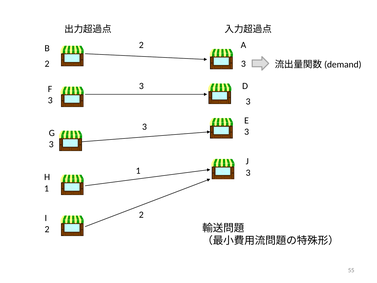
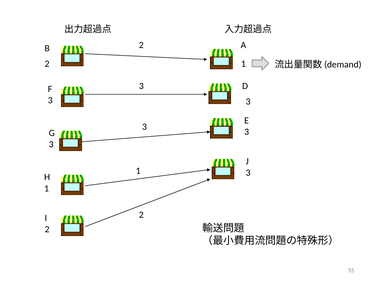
3: 3 -> 1 (243, 64)
